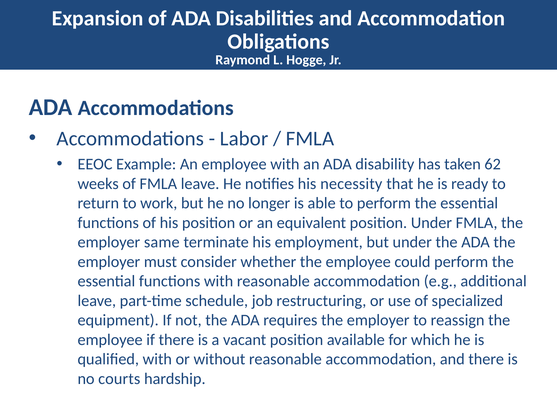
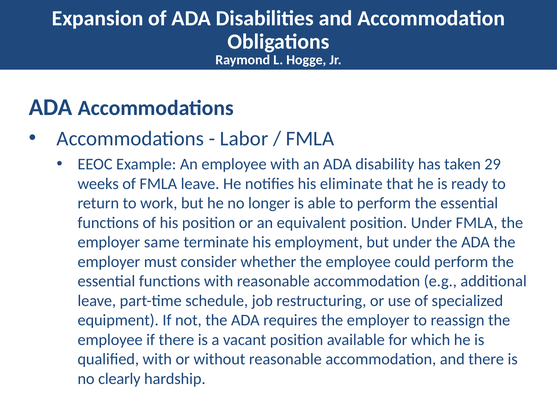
62: 62 -> 29 (493, 164)
necessity: necessity -> eliminate (351, 184)
courts: courts -> clearly (119, 379)
